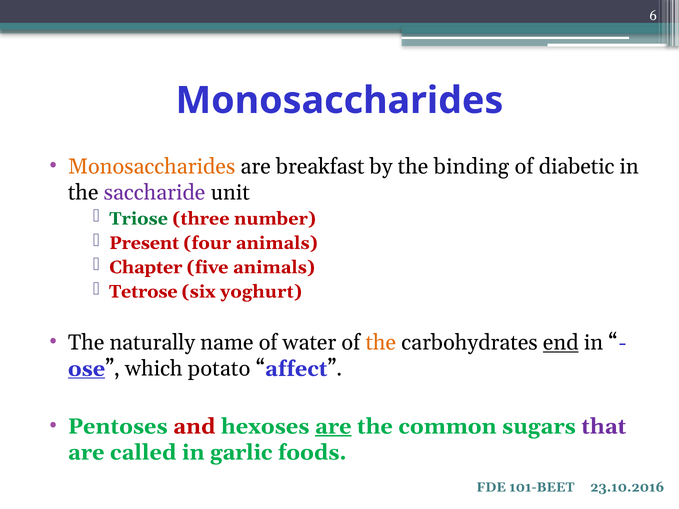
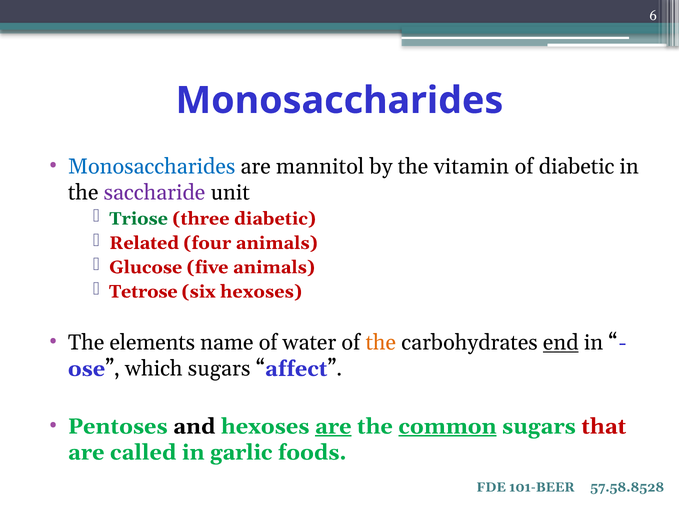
Monosaccharides colour: orange -> blue (152, 166)
breakfast: breakfast -> mannitol (320, 166)
binding: binding -> vitamin (471, 166)
three number: number -> diabetic (275, 219)
Present: Present -> Related (144, 243)
Chapter: Chapter -> Glucose (146, 267)
six yoghurt: yoghurt -> hexoses (261, 292)
naturally: naturally -> elements (152, 343)
ose underline: present -> none (87, 369)
which potato: potato -> sugars (219, 369)
and colour: red -> black (194, 427)
common underline: none -> present (447, 427)
that colour: purple -> red (604, 427)
101-BEET: 101-BEET -> 101-BEER (542, 487)
23.10.2016: 23.10.2016 -> 57.58.8528 (627, 487)
